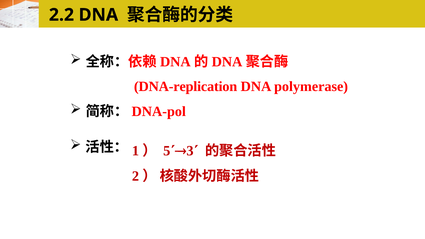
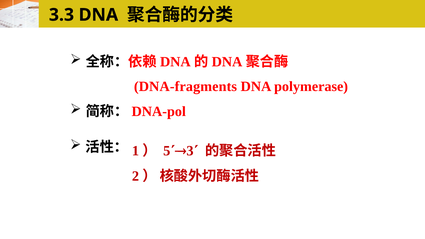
2.2: 2.2 -> 3.3 (61, 15)
DNA-replication: DNA-replication -> DNA-fragments (185, 87)
